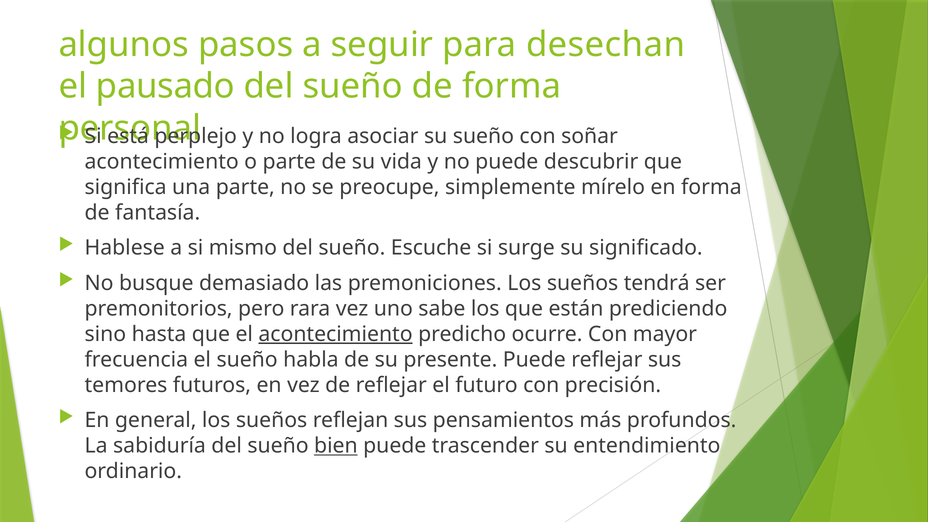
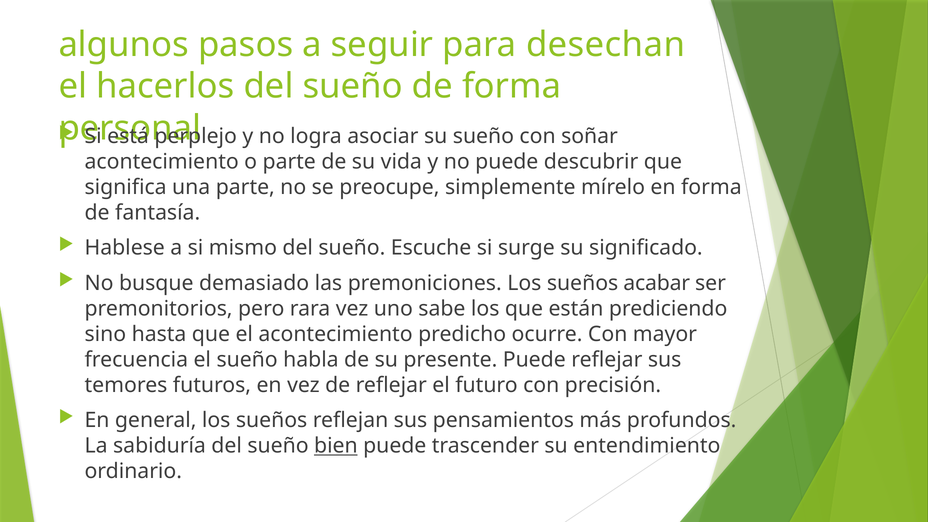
pausado: pausado -> hacerlos (165, 86)
tendrá: tendrá -> acabar (657, 283)
acontecimiento underline: present -> none (336, 334)
